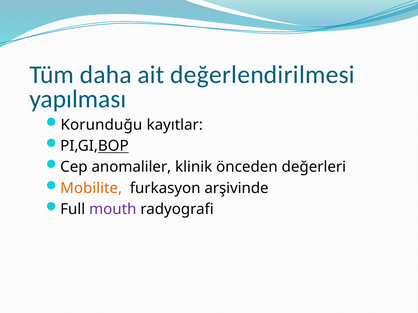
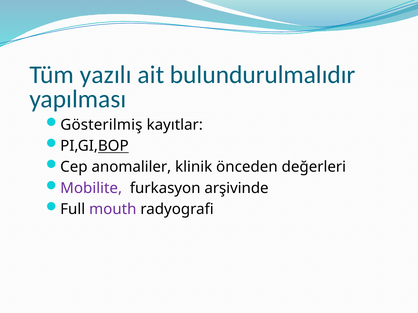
daha: daha -> yazılı (106, 75)
değerlendirilmesi: değerlendirilmesi -> bulundurulmalıdır (263, 75)
Korunduğu: Korunduğu -> Gösterilmiş (101, 125)
Mobilite colour: orange -> purple (91, 188)
